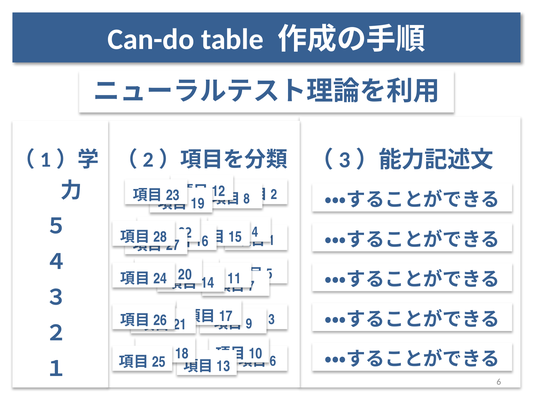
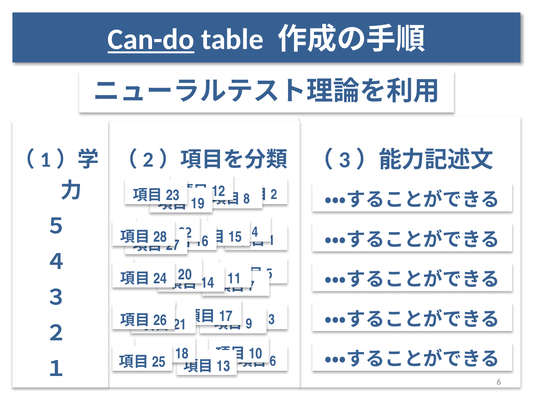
Can-do underline: none -> present (151, 40)
